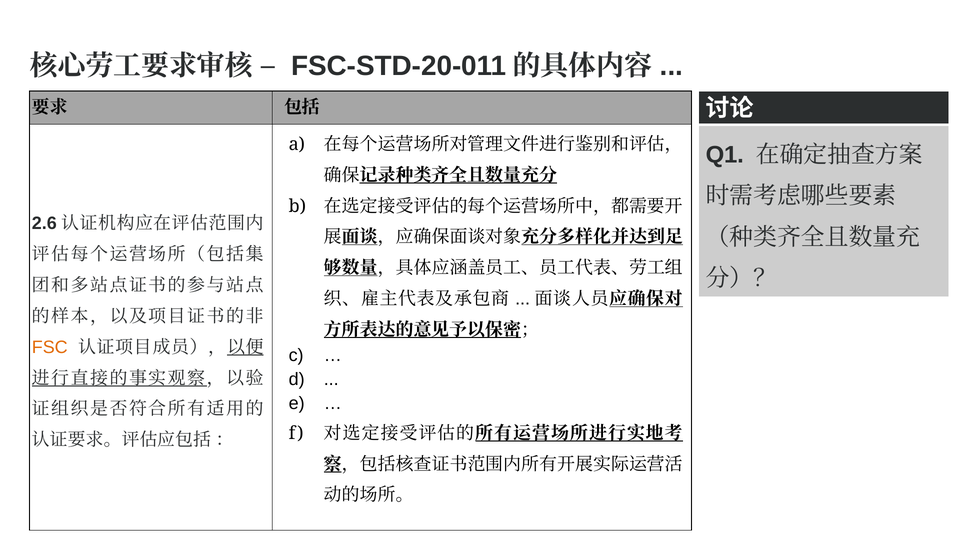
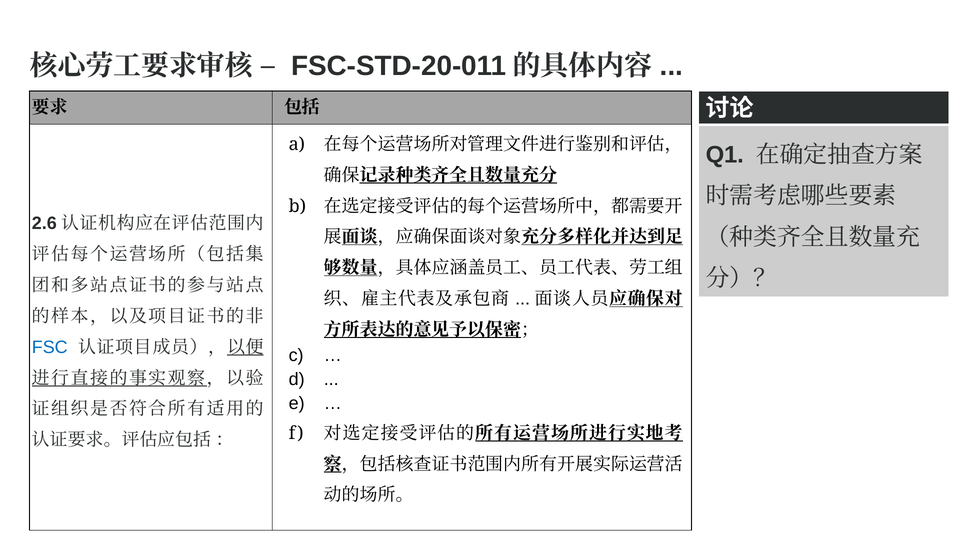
FSC colour: orange -> blue (50, 347)
